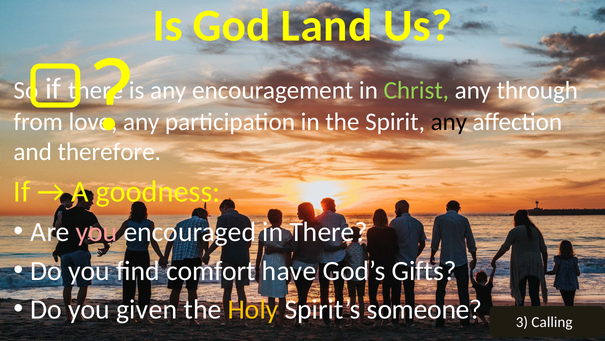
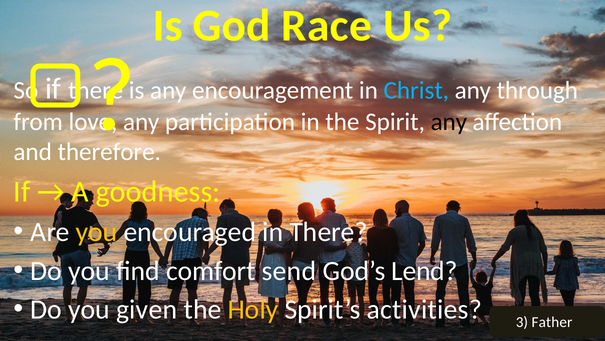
Land: Land -> Race (327, 26)
Christ colour: light green -> light blue (416, 90)
you colour: pink -> yellow (97, 231)
have: have -> send (289, 270)
Gifts: Gifts -> Lend (424, 270)
someone: someone -> activities (424, 309)
Calling: Calling -> Father (552, 321)
